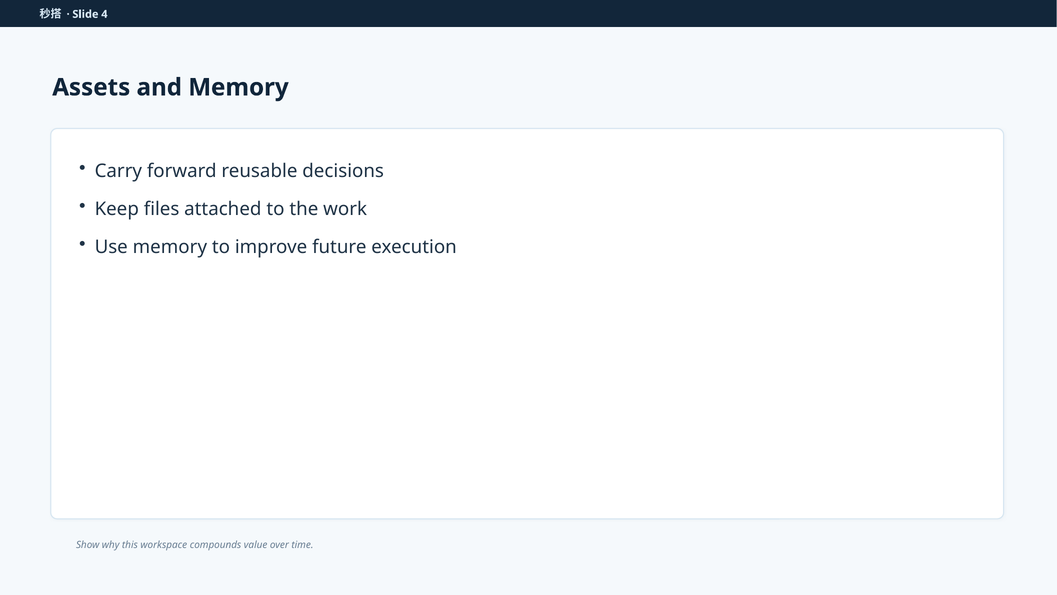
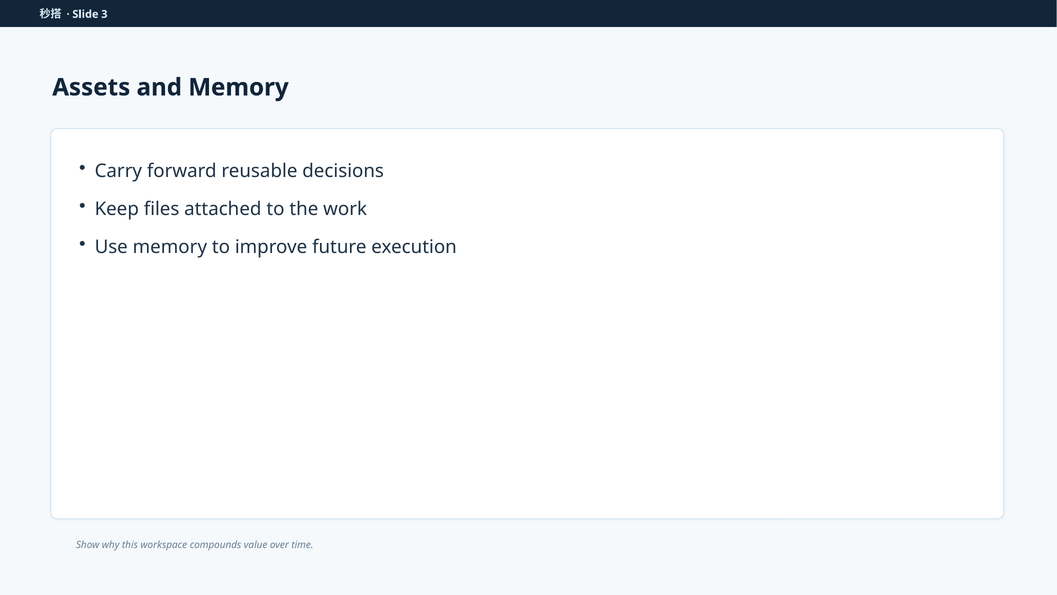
4: 4 -> 3 (104, 14)
